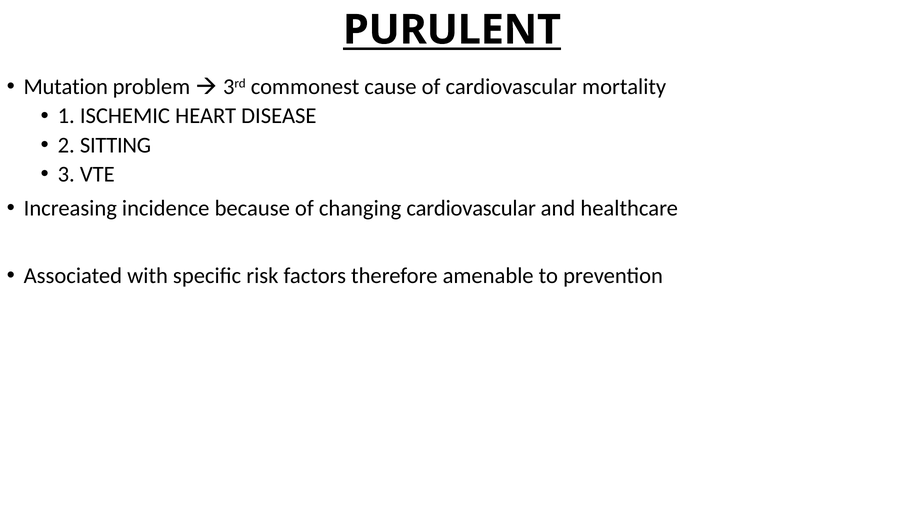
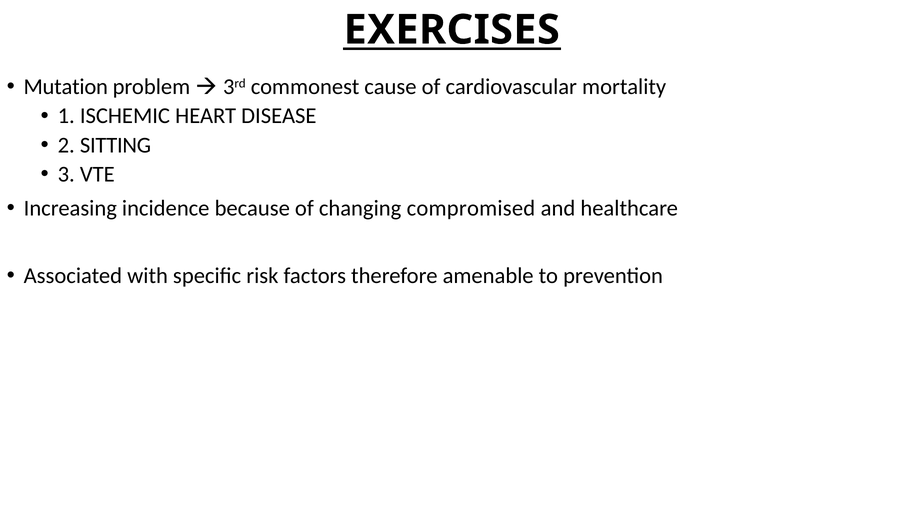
PURULENT: PURULENT -> EXERCISES (452, 30)
changing cardiovascular: cardiovascular -> compromised (471, 208)
